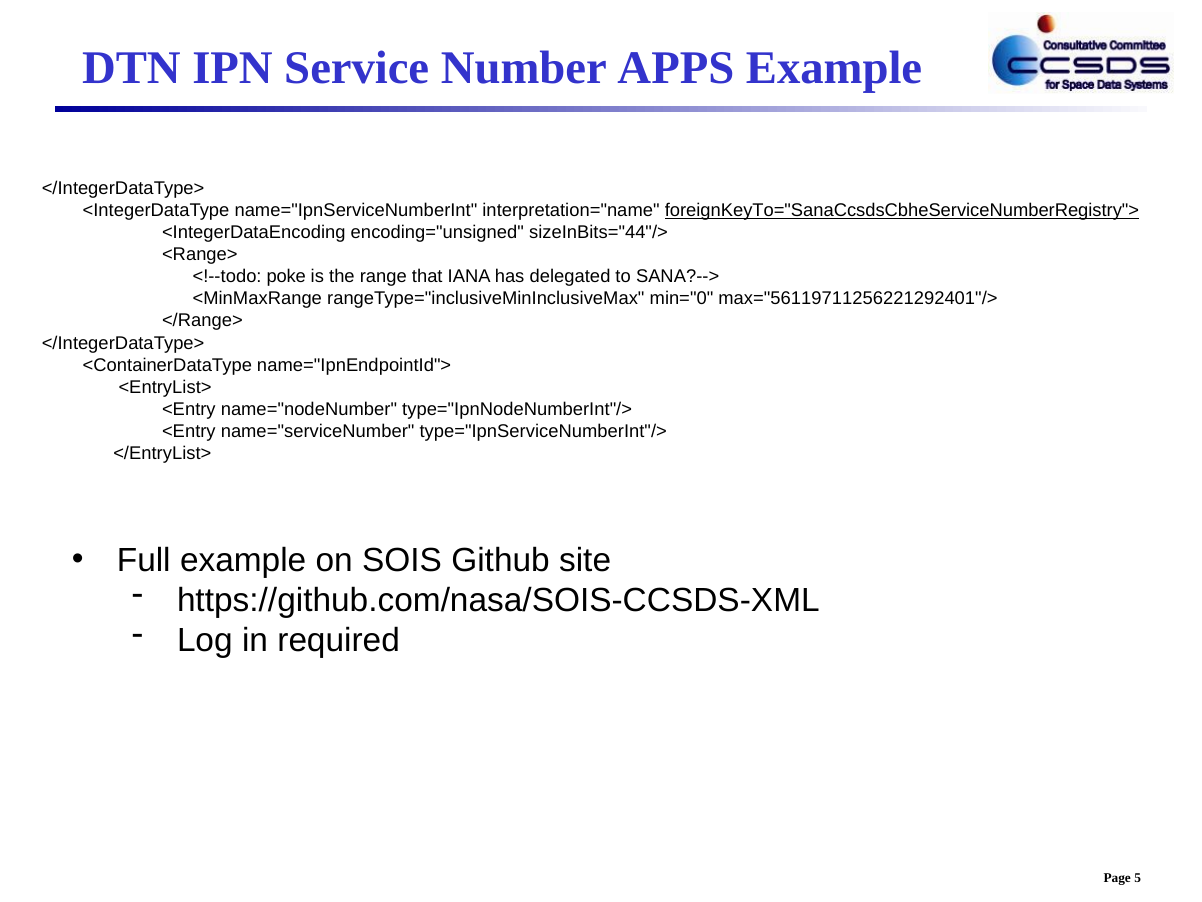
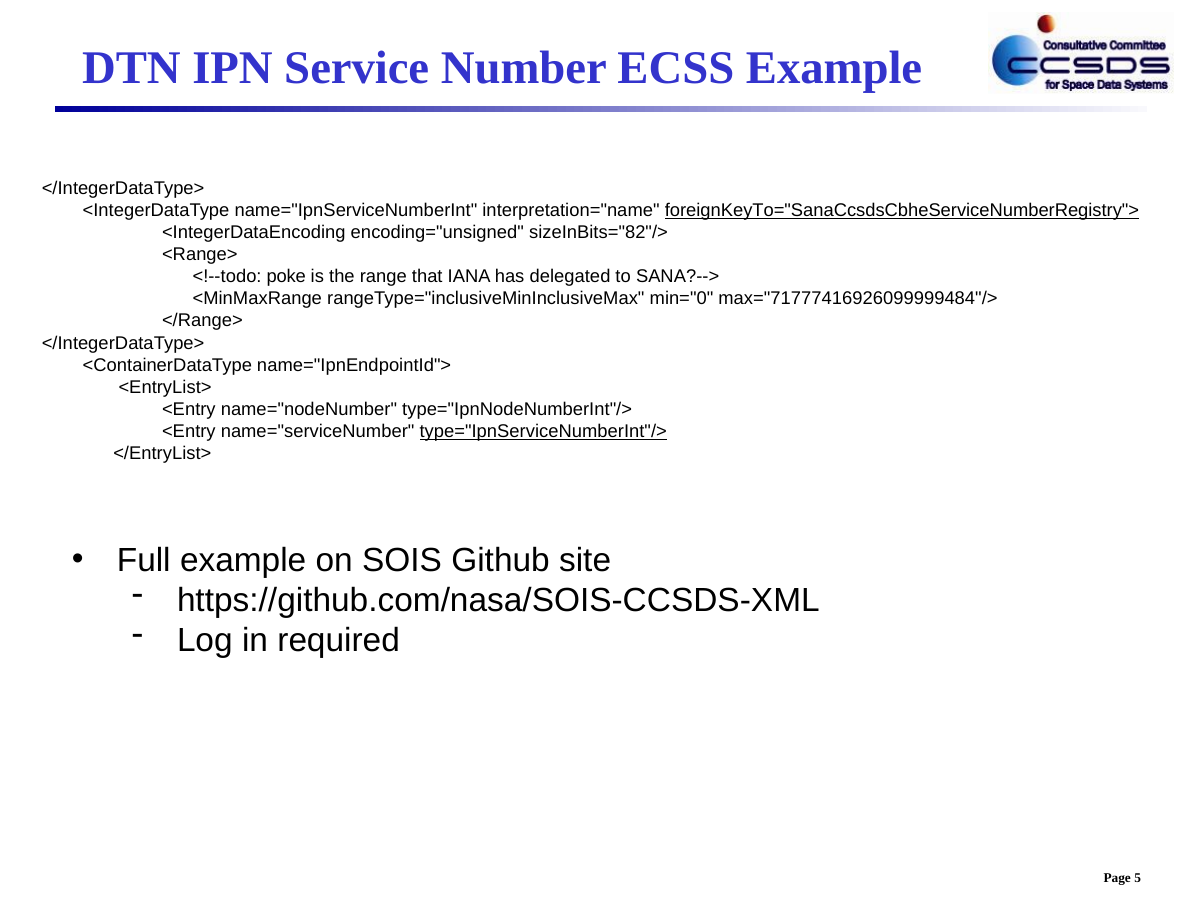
APPS: APPS -> ECSS (676, 69)
sizeInBits="44"/>: sizeInBits="44"/> -> sizeInBits="82"/> (598, 233)
max="56119711256221292401"/>: max="56119711256221292401"/> -> max="71777416926099999484"/> (858, 299)
type="IpnServiceNumberInt"/> underline: none -> present (543, 431)
